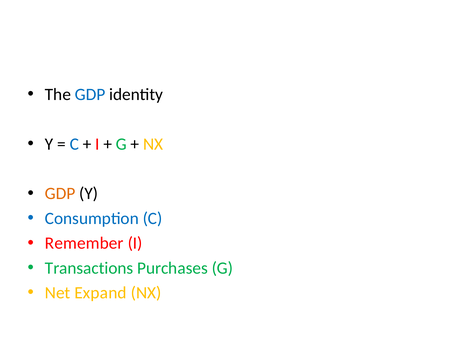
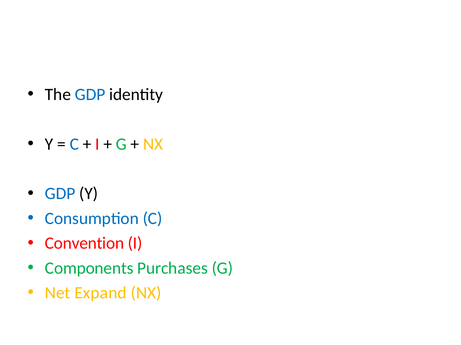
GDP colour: orange -> blue (60, 194)
Remember: Remember -> Convention (84, 244)
Transactions: Transactions -> Components (89, 269)
